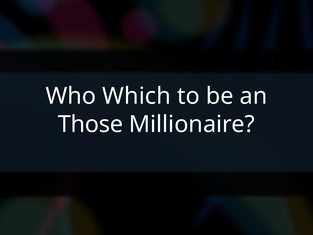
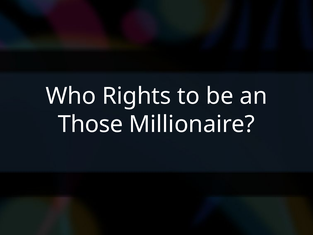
Which: Which -> Rights (137, 96)
